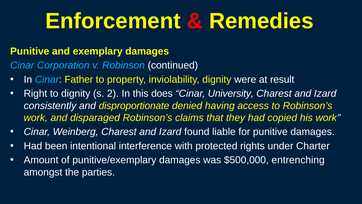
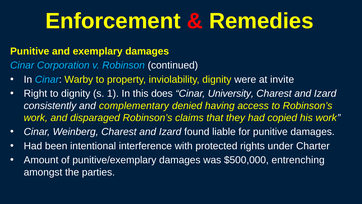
Father: Father -> Warby (79, 79)
result: result -> invite (282, 79)
2: 2 -> 1 (113, 93)
disproportionate: disproportionate -> complementary (134, 106)
